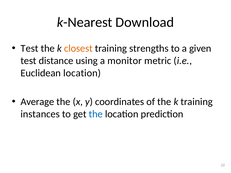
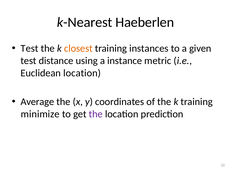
Download: Download -> Haeberlen (145, 22)
strengths: strengths -> instances (149, 48)
monitor: monitor -> instance (125, 61)
instances: instances -> minimize (40, 114)
the colour: blue -> purple (96, 114)
